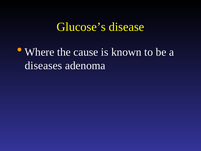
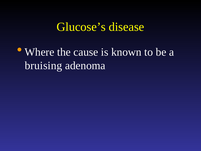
diseases: diseases -> bruising (43, 65)
